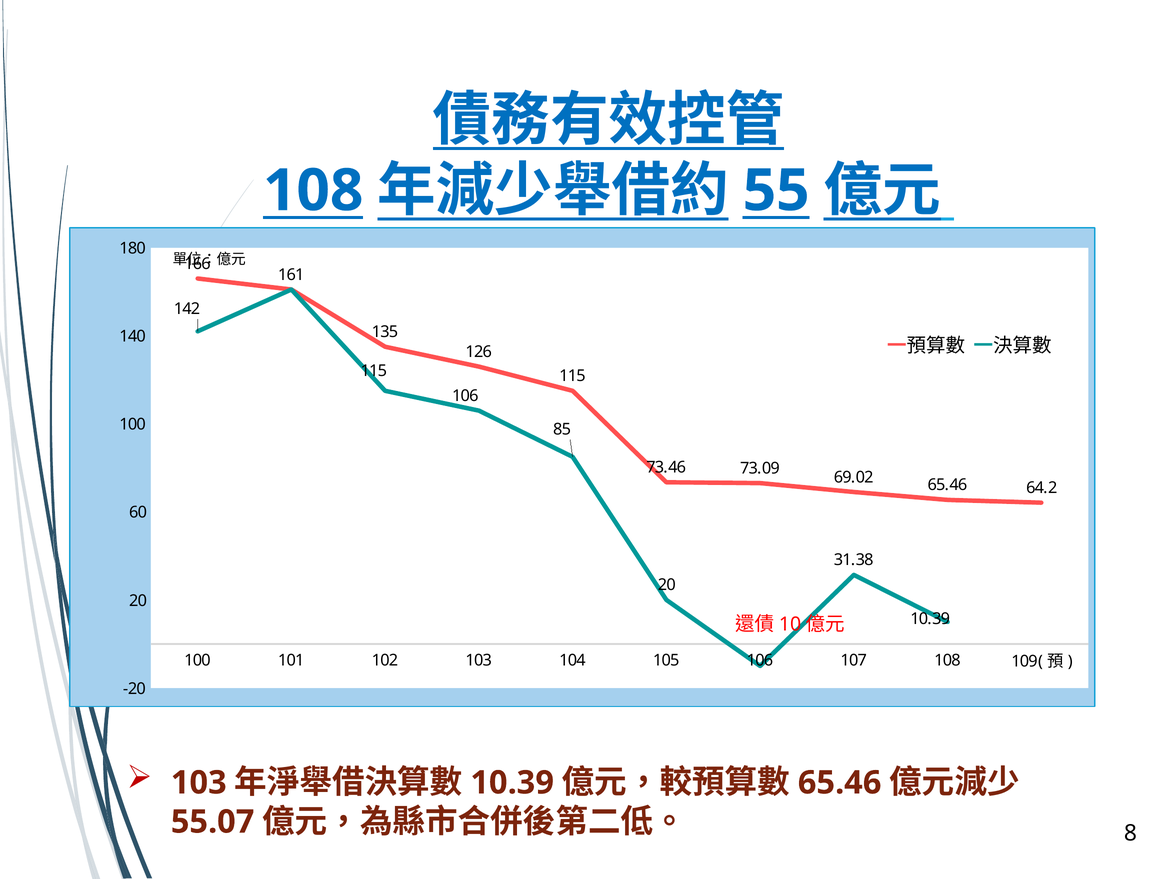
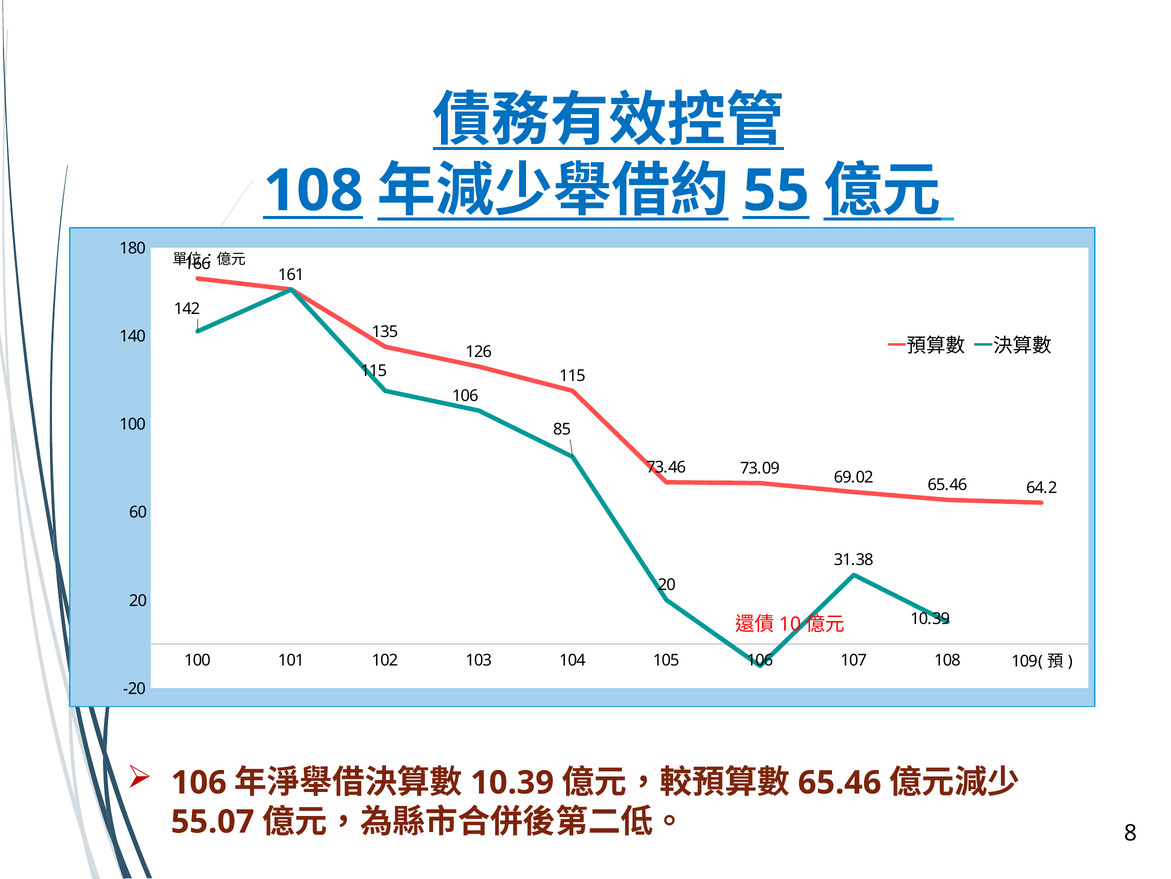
103: 103 -> 106 (199, 782)
